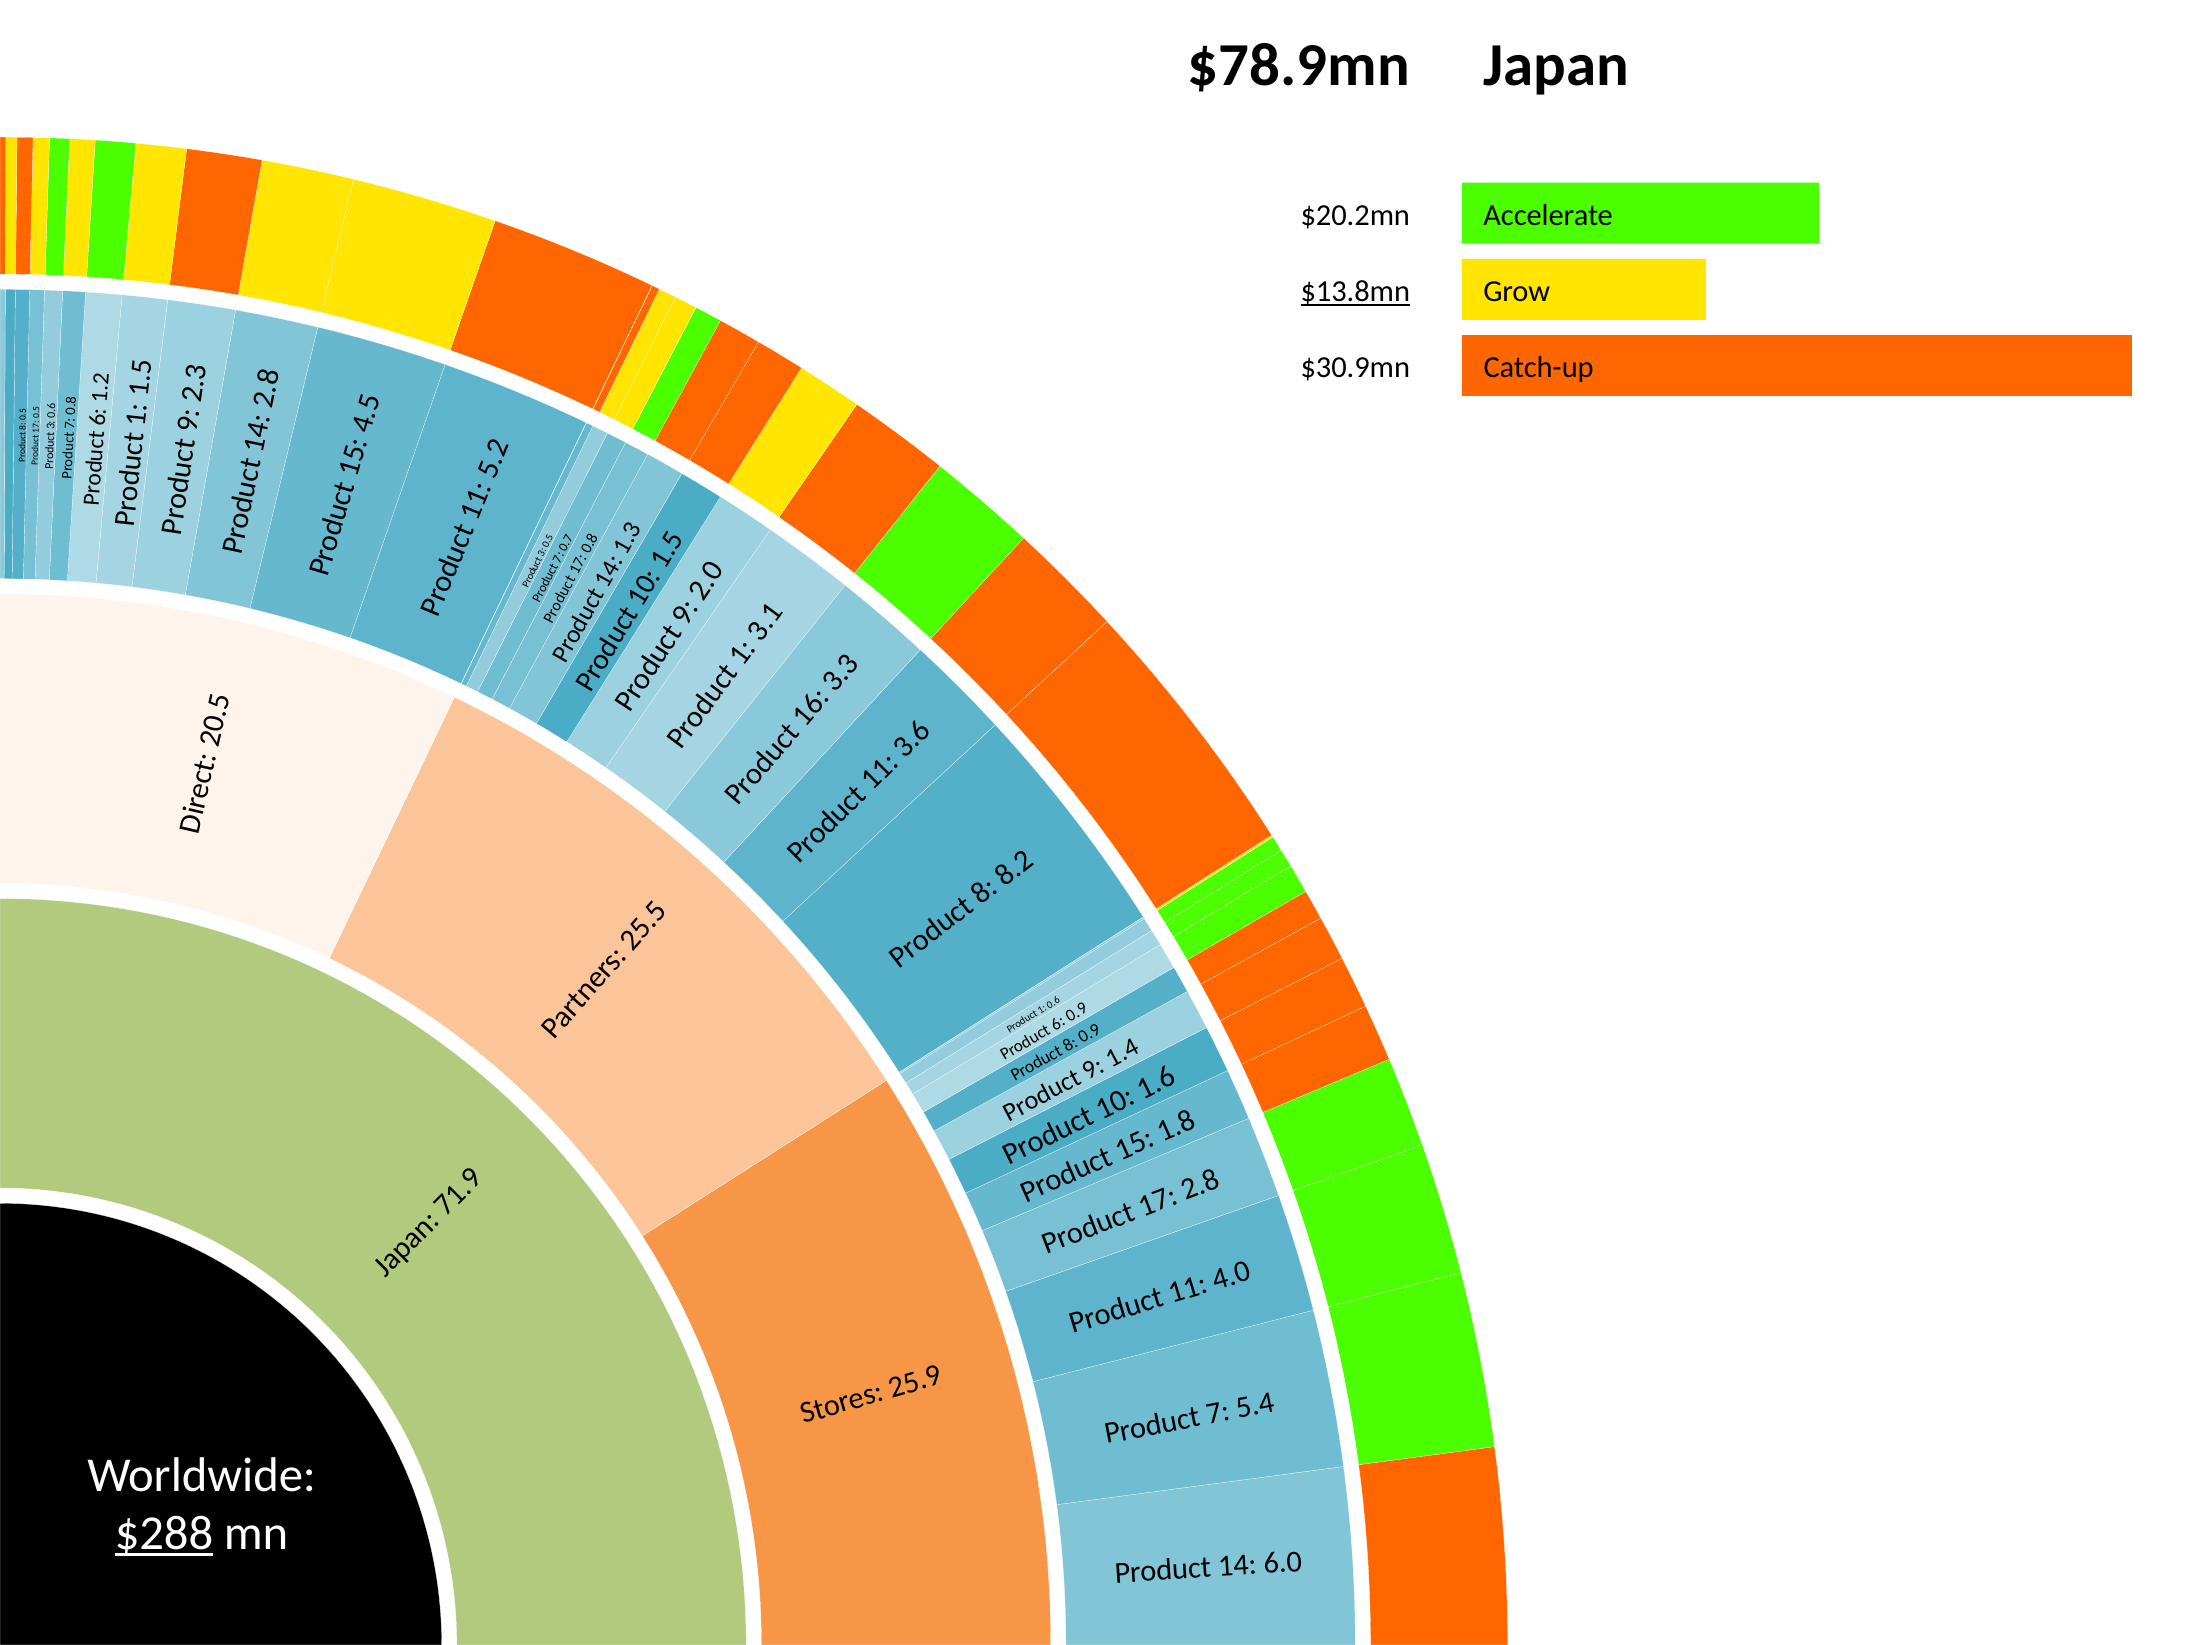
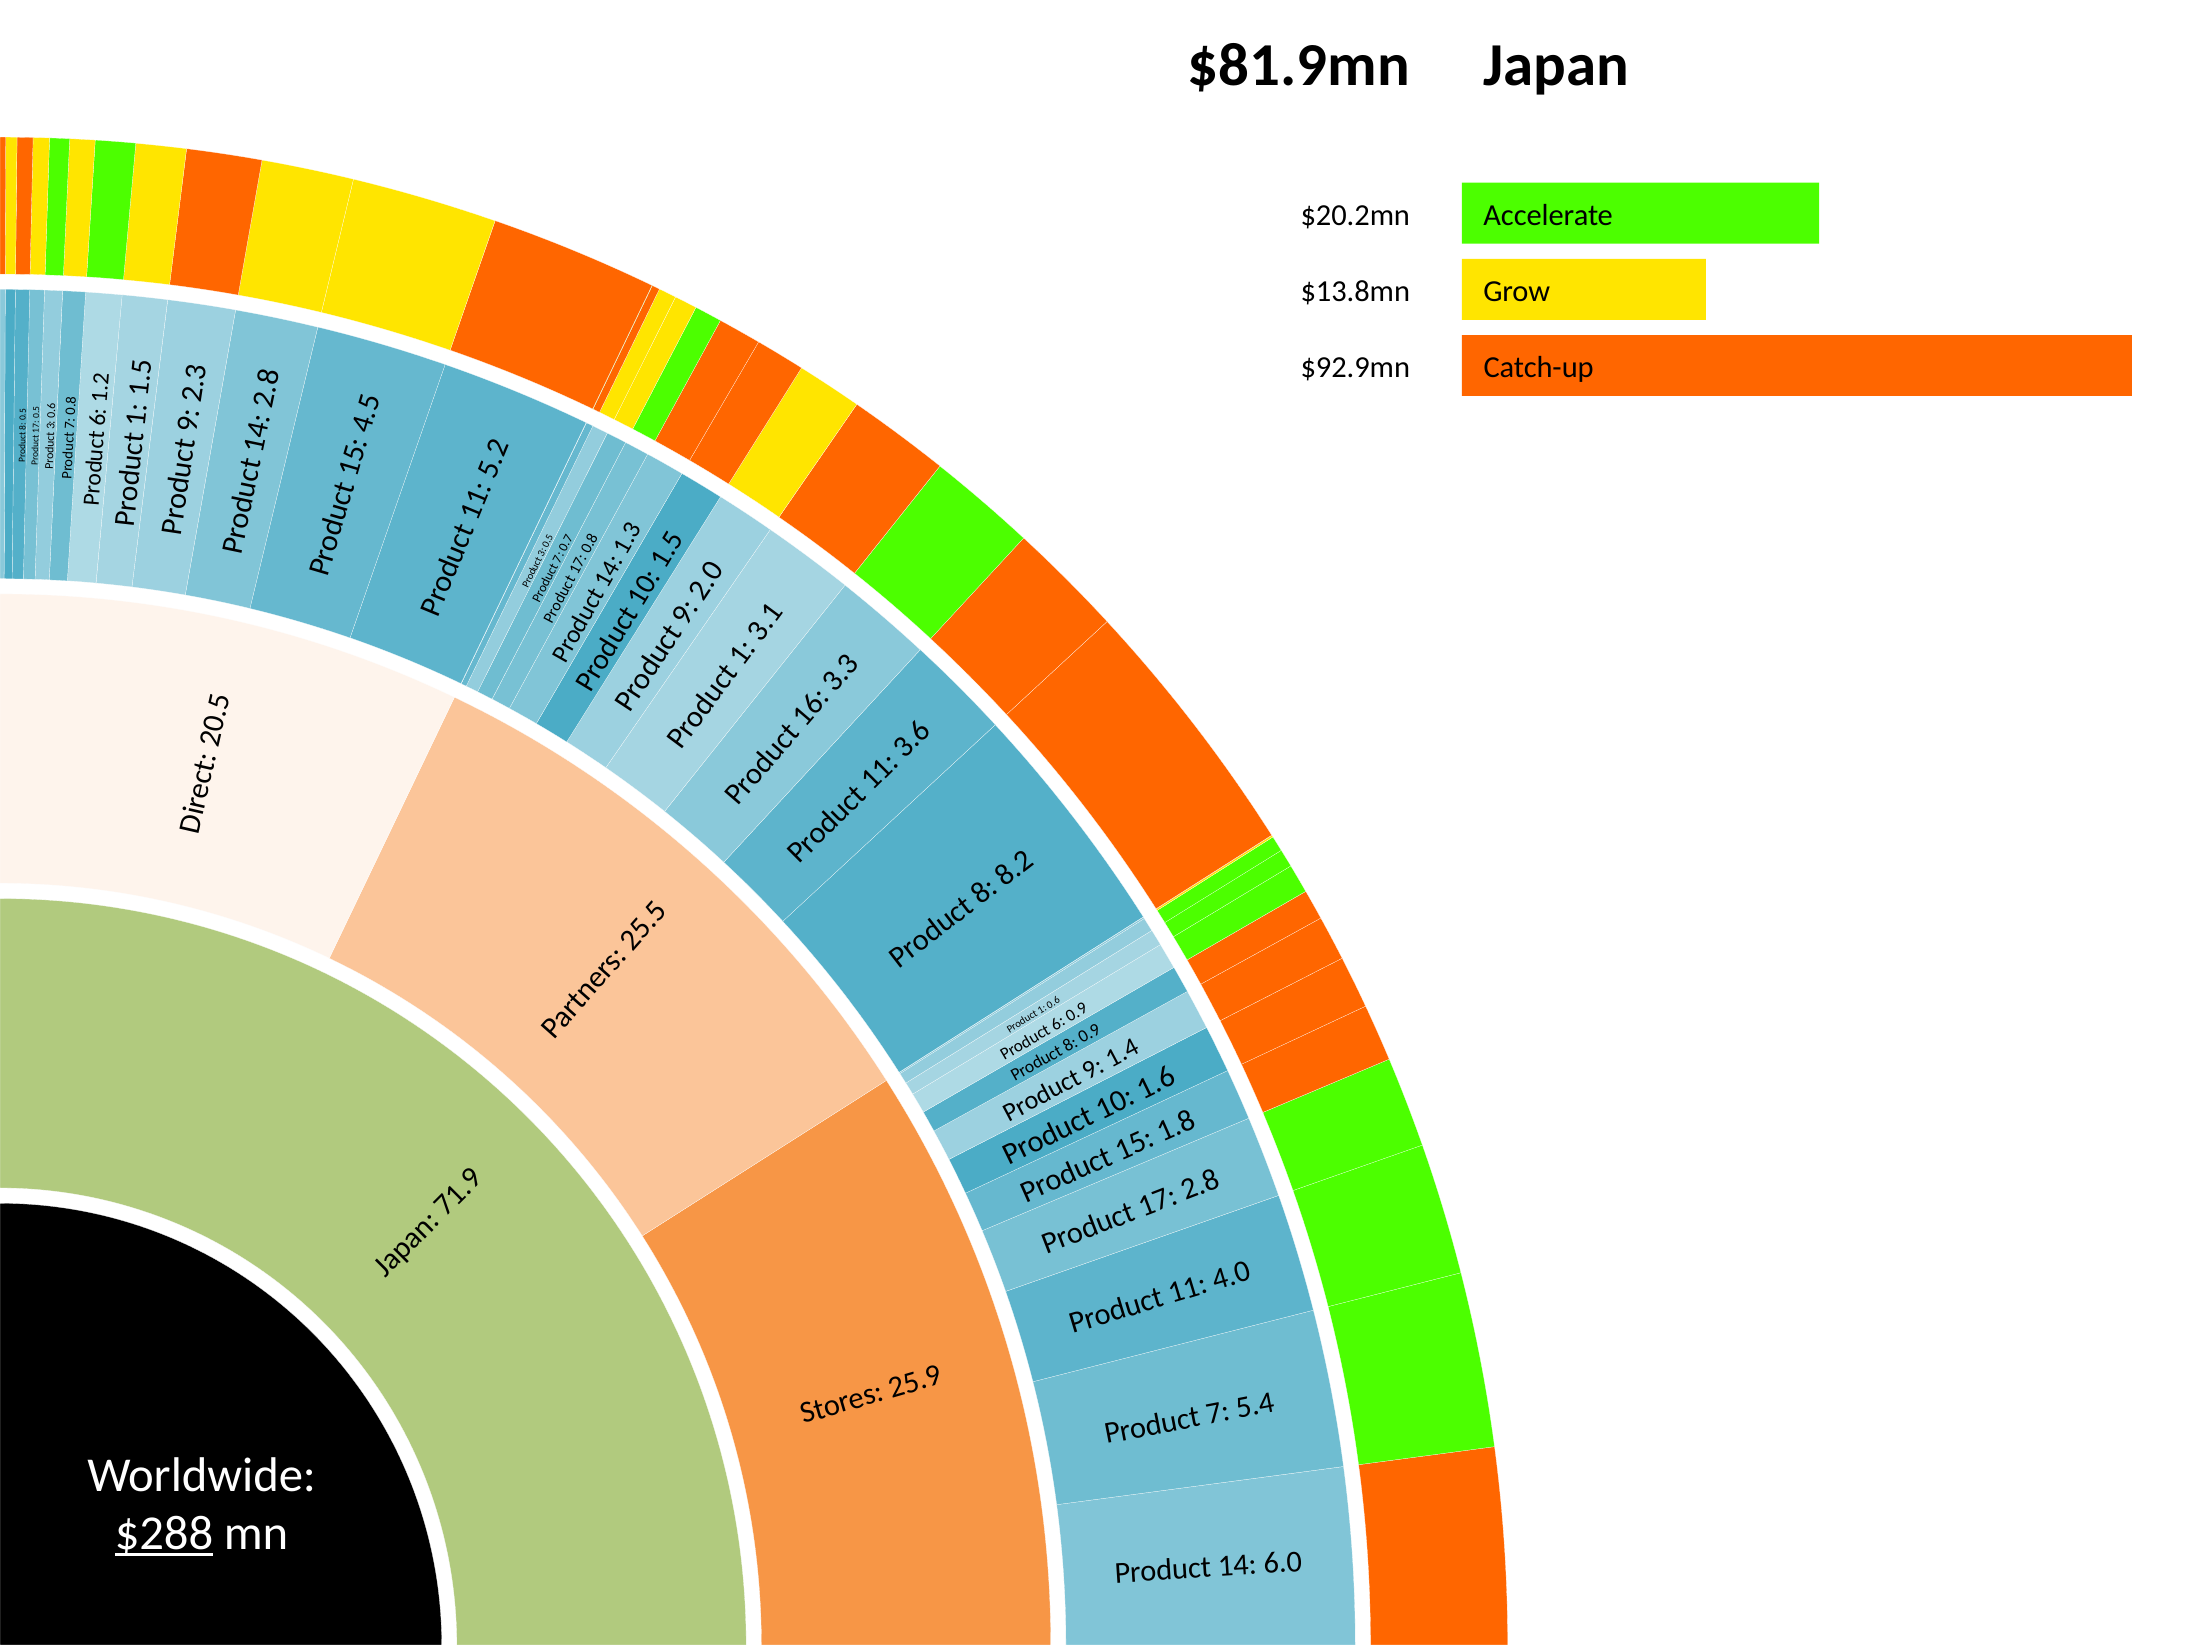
$78.9mn: $78.9mn -> $81.9mn (1299, 65)
$13.8mn underline: present -> none (1355, 291)
$30.9mn: $30.9mn -> $92.9mn (1355, 368)
